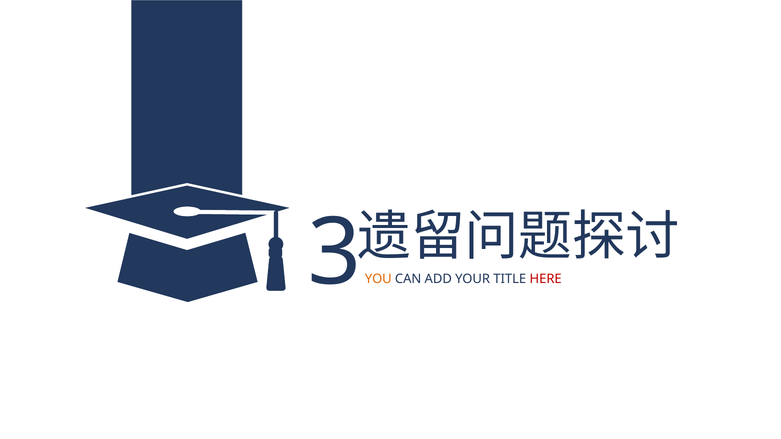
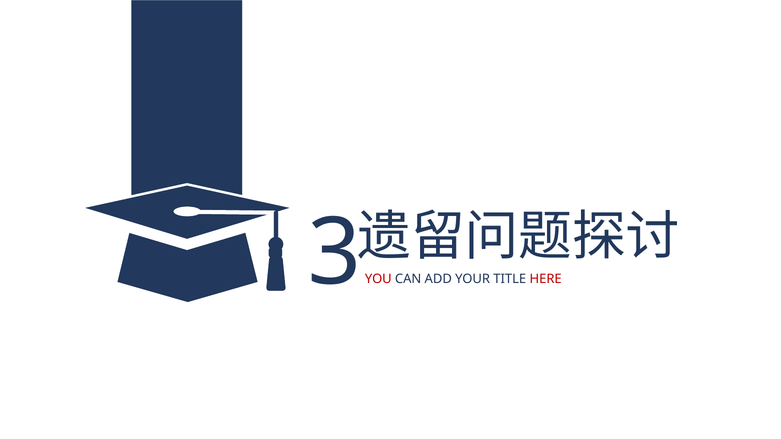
YOU colour: orange -> red (378, 279)
